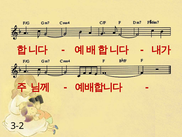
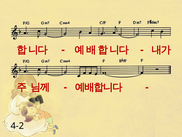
3-2: 3-2 -> 4-2 (17, 125)
